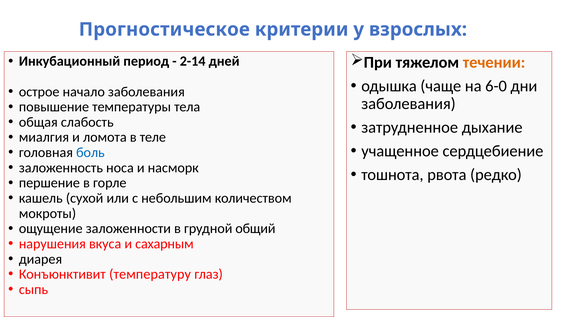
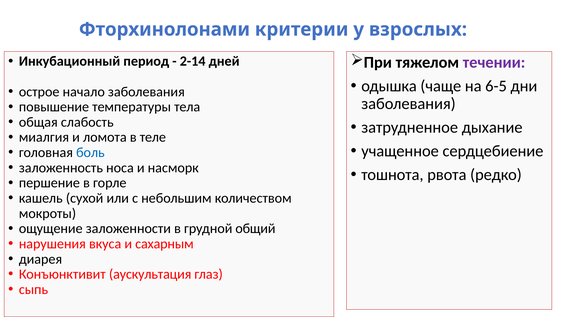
Прогностическое: Прогностическое -> Фторхинолонами (164, 29)
течении colour: orange -> purple (494, 62)
6-0: 6-0 -> 6-5 (496, 86)
температуру: температуру -> аускультация (150, 274)
